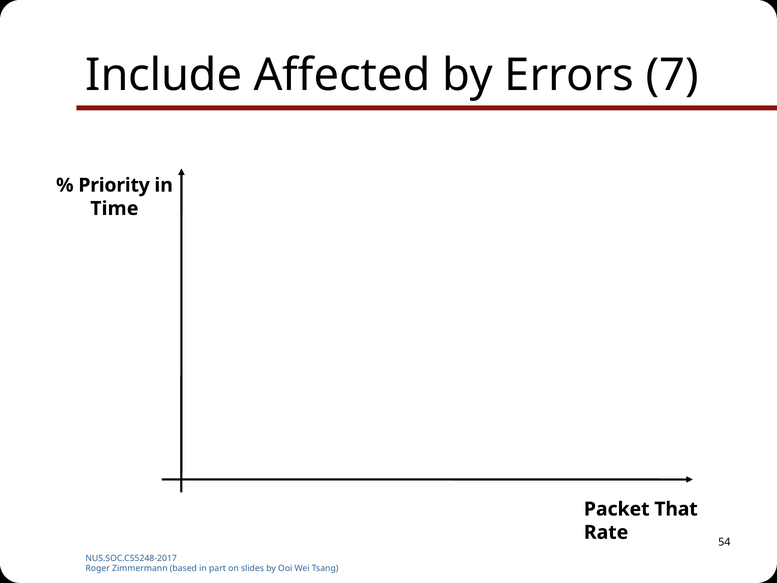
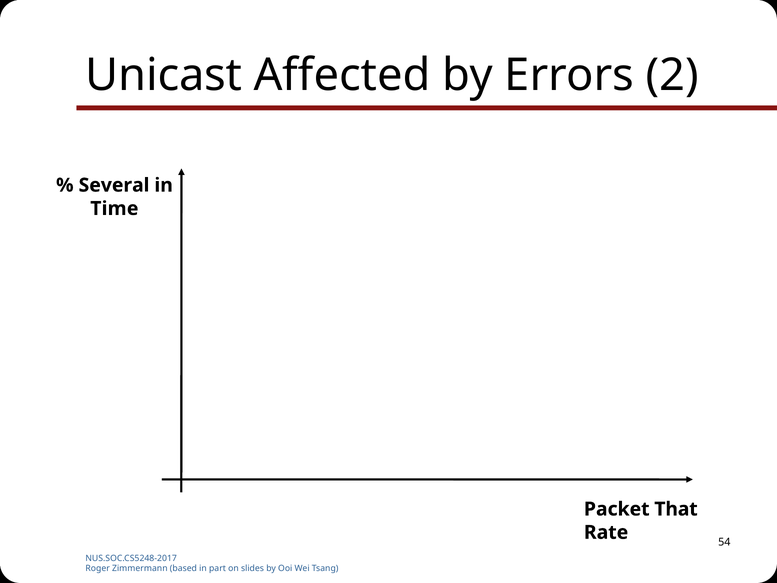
Include: Include -> Unicast (164, 75)
7: 7 -> 2 (672, 75)
Priority: Priority -> Several (114, 185)
